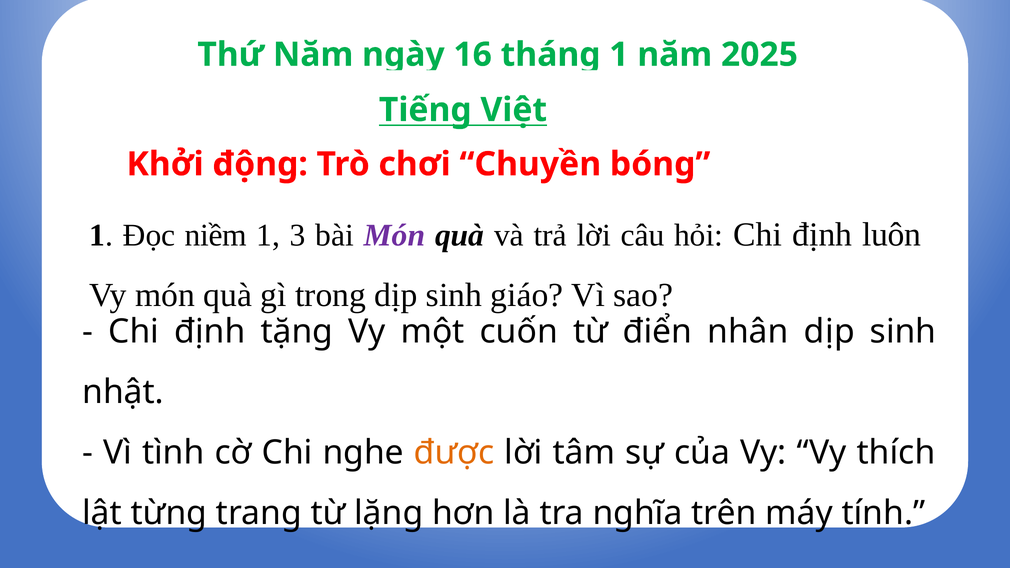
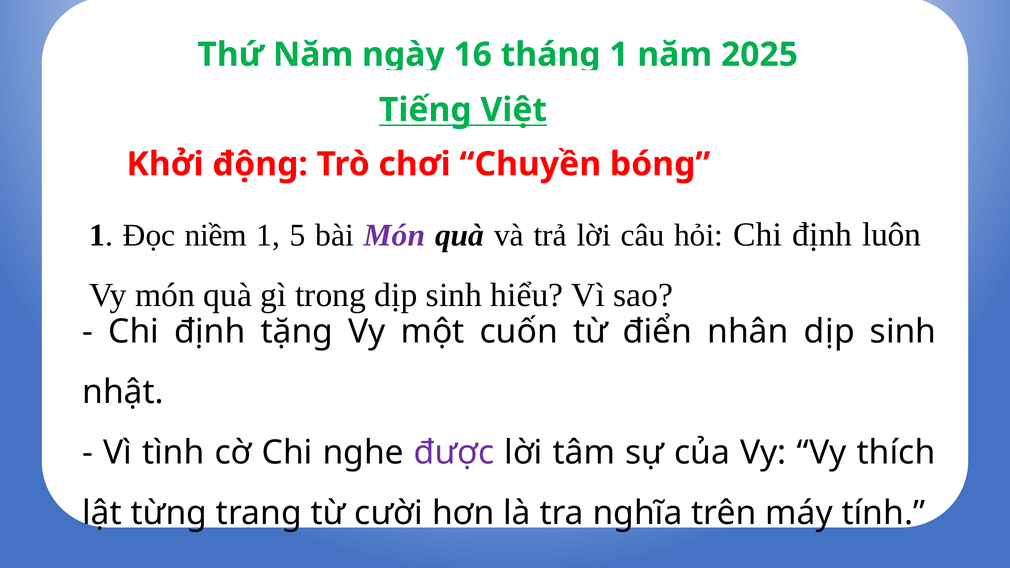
3: 3 -> 5 (298, 235)
giáo: giáo -> hiểu (527, 295)
được colour: orange -> purple (454, 453)
lặng: lặng -> cười (389, 513)
